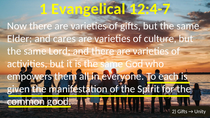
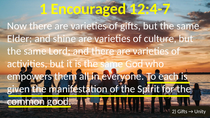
Evangelical: Evangelical -> Encouraged (88, 9)
cares: cares -> shine (64, 39)
